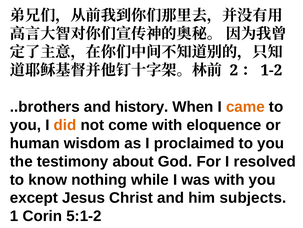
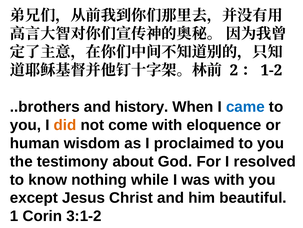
came colour: orange -> blue (245, 106)
subjects: subjects -> beautiful (253, 197)
5:1-2: 5:1-2 -> 3:1-2 (84, 216)
